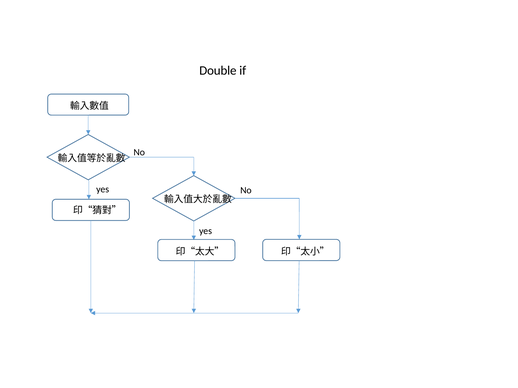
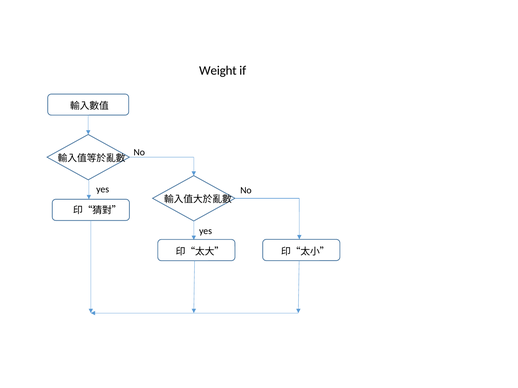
Double: Double -> Weight (218, 71)
